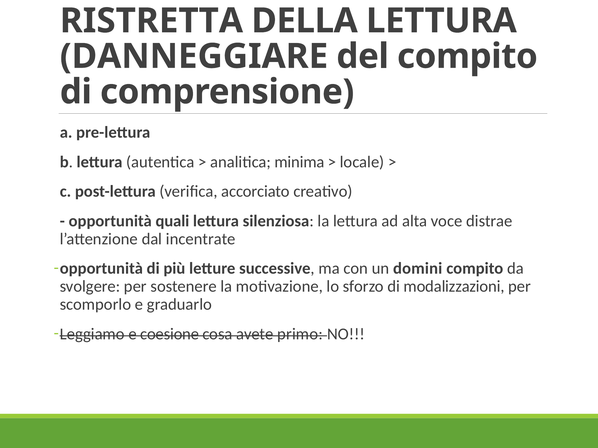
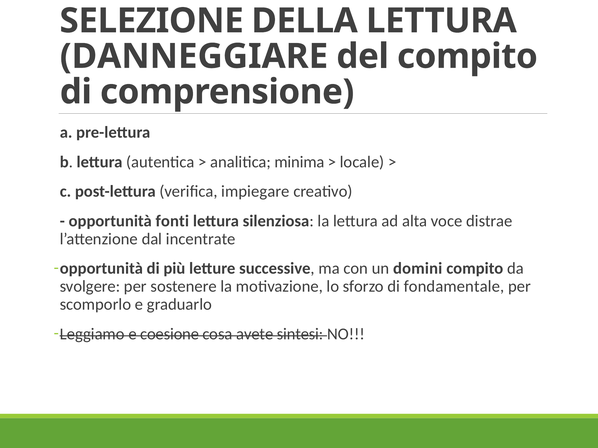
RISTRETTA: RISTRETTA -> SELEZIONE (152, 21)
accorciato: accorciato -> impiegare (255, 192)
quali: quali -> fonti (172, 221)
modalizzazioni: modalizzazioni -> fondamentale (454, 287)
primo: primo -> sintesi (300, 334)
